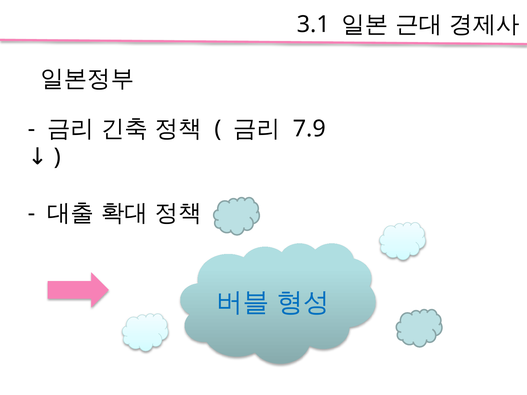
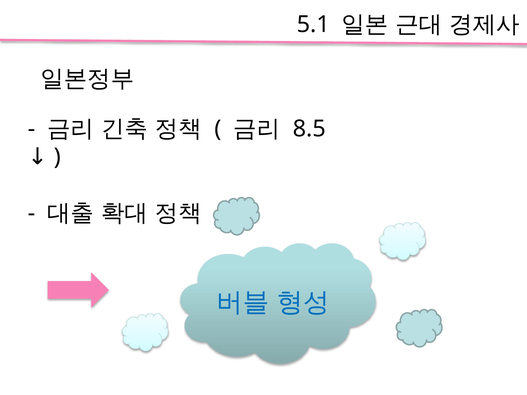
3.1: 3.1 -> 5.1 (313, 25)
7.9: 7.9 -> 8.5 (309, 129)
